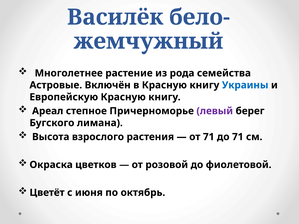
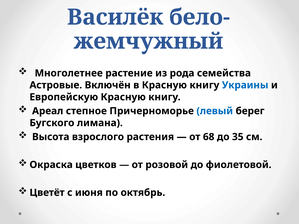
левый colour: purple -> blue (215, 111)
от 71: 71 -> 68 (209, 137)
до 71: 71 -> 35 (238, 137)
